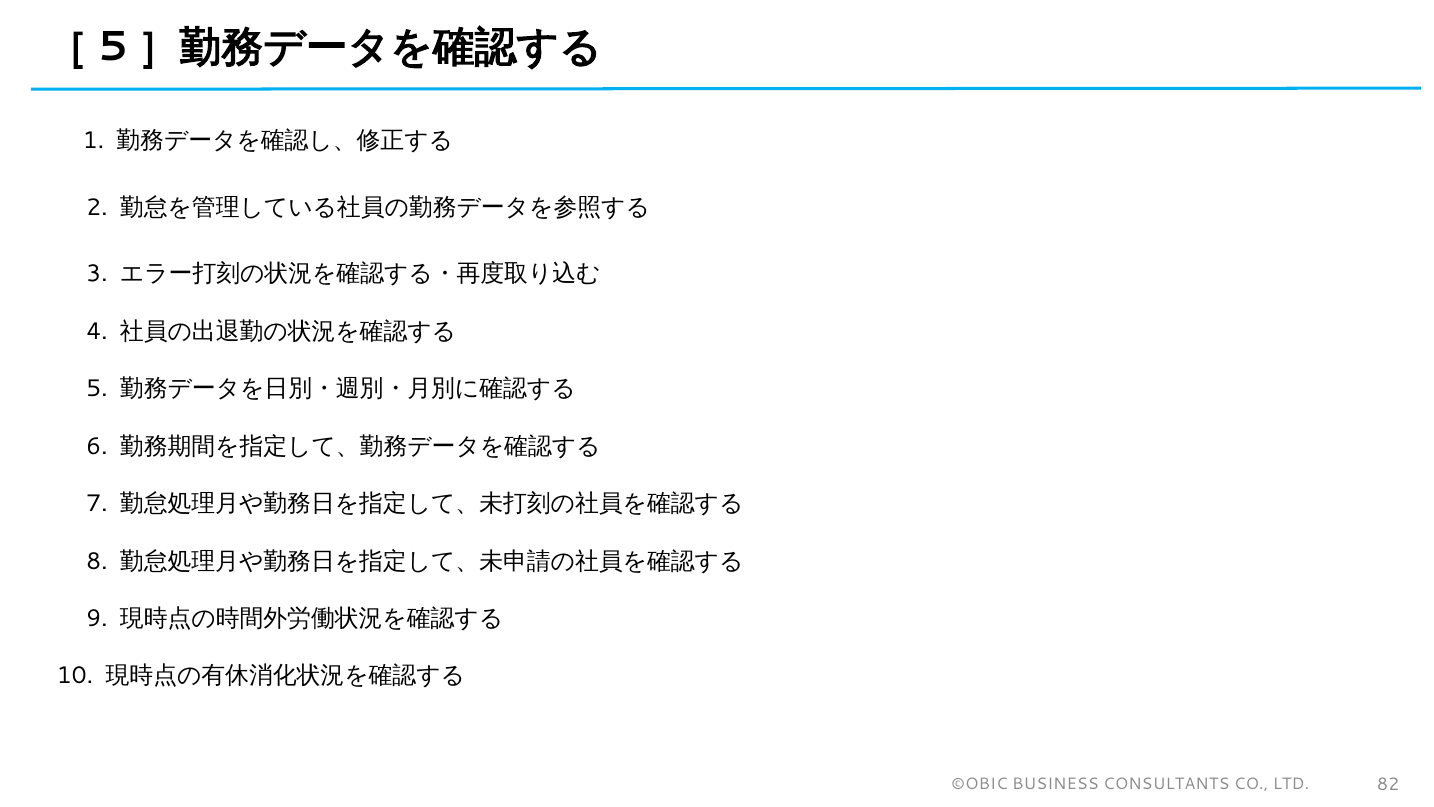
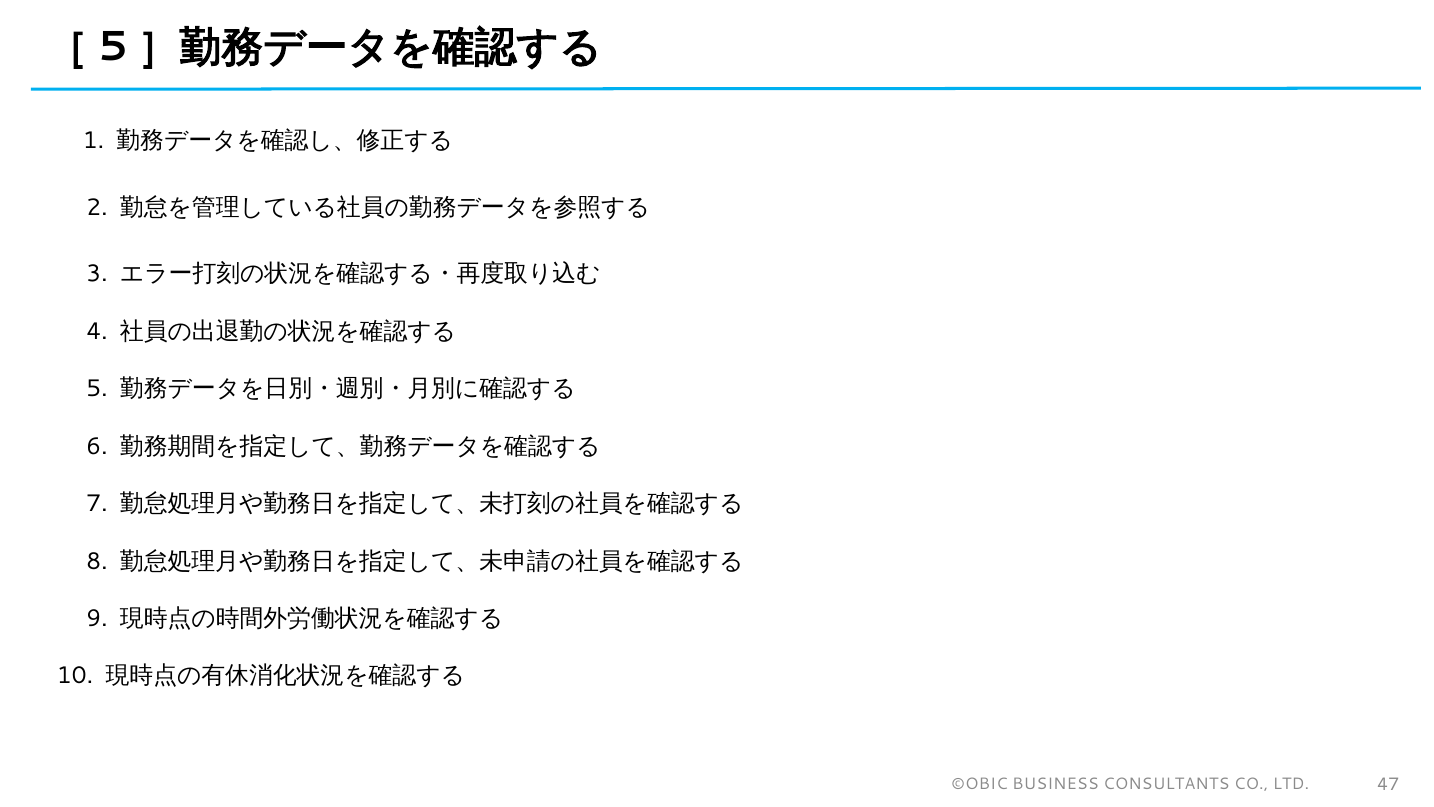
82: 82 -> 47 (1388, 784)
